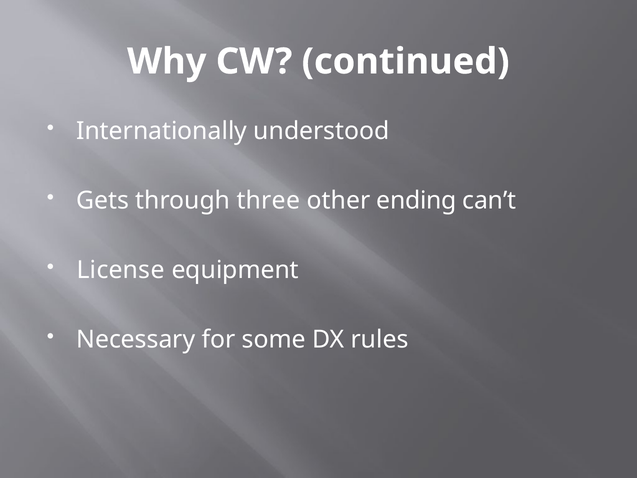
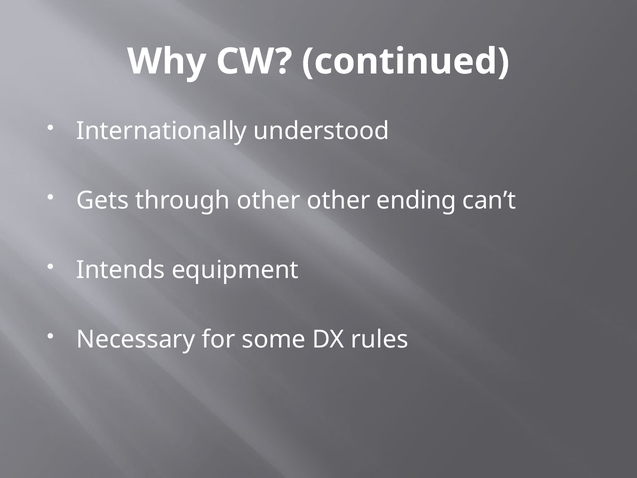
through three: three -> other (268, 201)
License: License -> Intends (121, 270)
